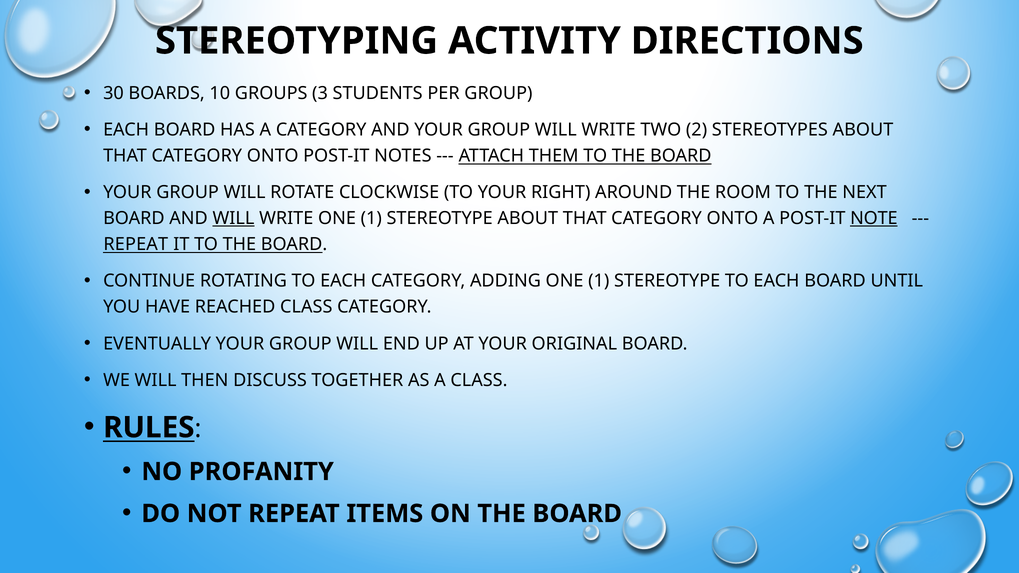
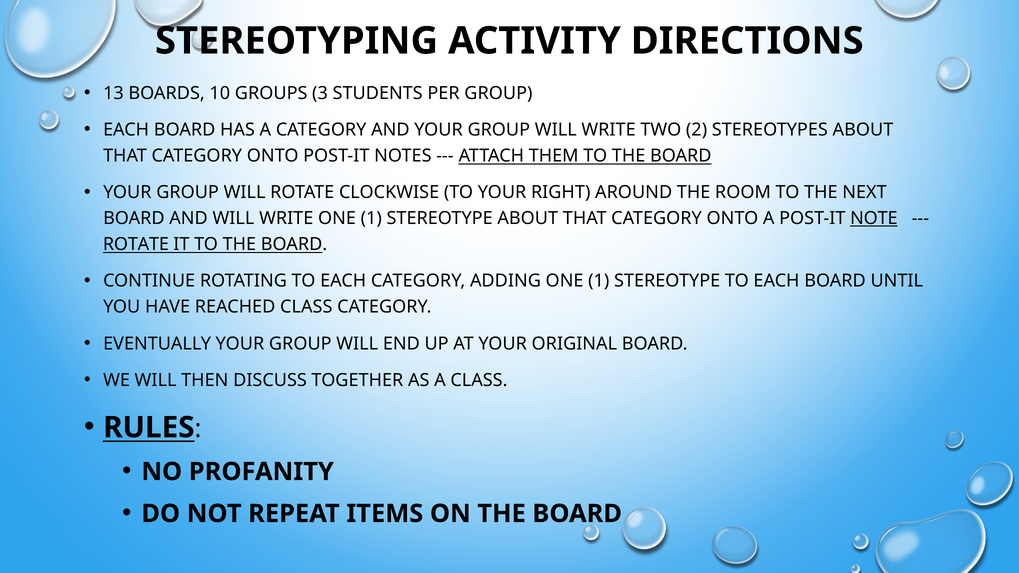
30: 30 -> 13 (113, 93)
WILL underline: present -> none (233, 219)
REPEAT: REPEAT -> ROTATE (136, 244)
